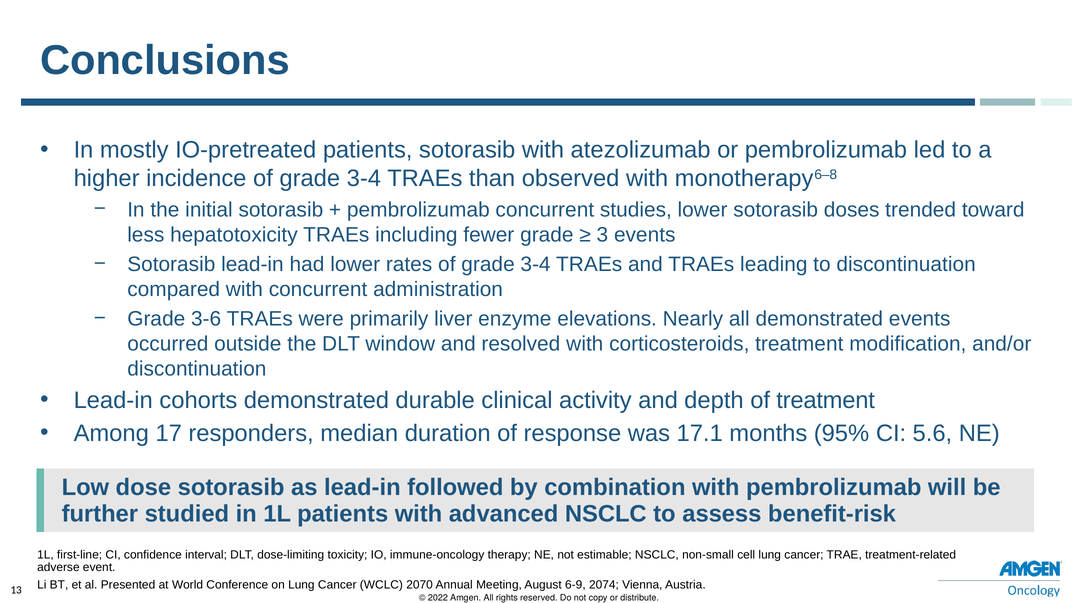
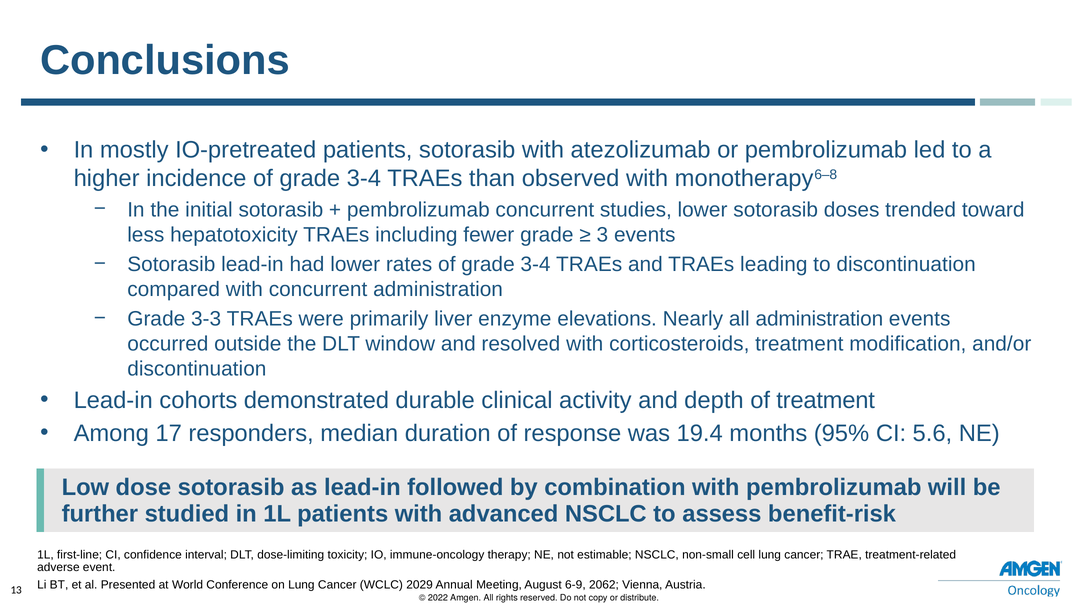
3-6: 3-6 -> 3-3 (206, 319)
all demonstrated: demonstrated -> administration (819, 319)
17.1: 17.1 -> 19.4 (700, 433)
2070: 2070 -> 2029 (420, 585)
2074: 2074 -> 2062 (604, 585)
